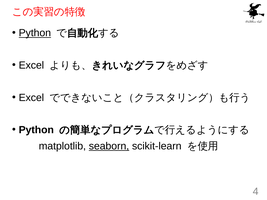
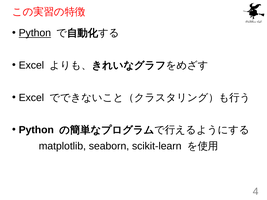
seaborn underline: present -> none (109, 146)
